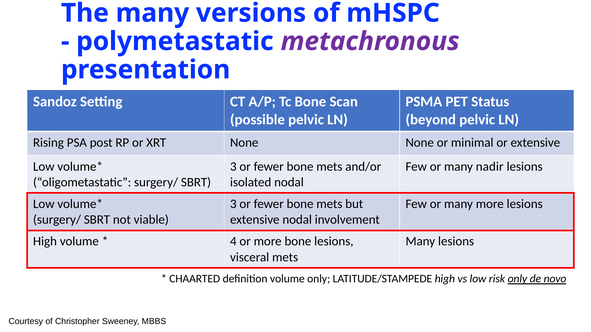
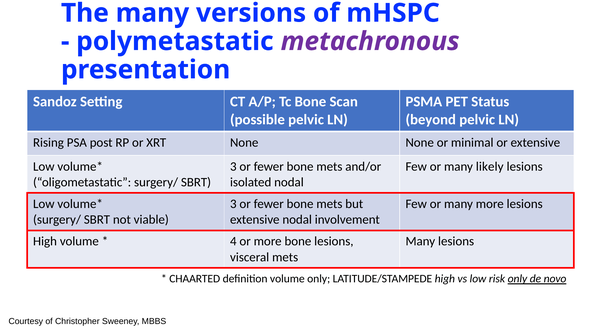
nadir: nadir -> likely (490, 167)
